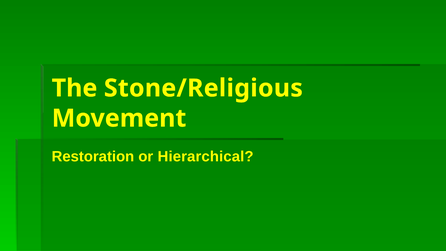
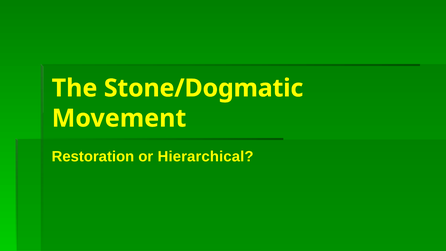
Stone/Religious: Stone/Religious -> Stone/Dogmatic (204, 88)
